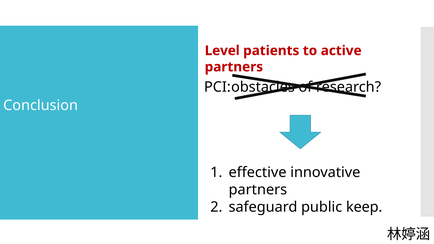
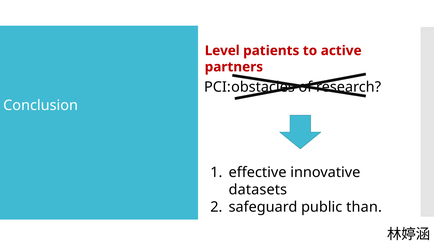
partners: partners -> datasets (258, 190)
keep: keep -> than (364, 207)
